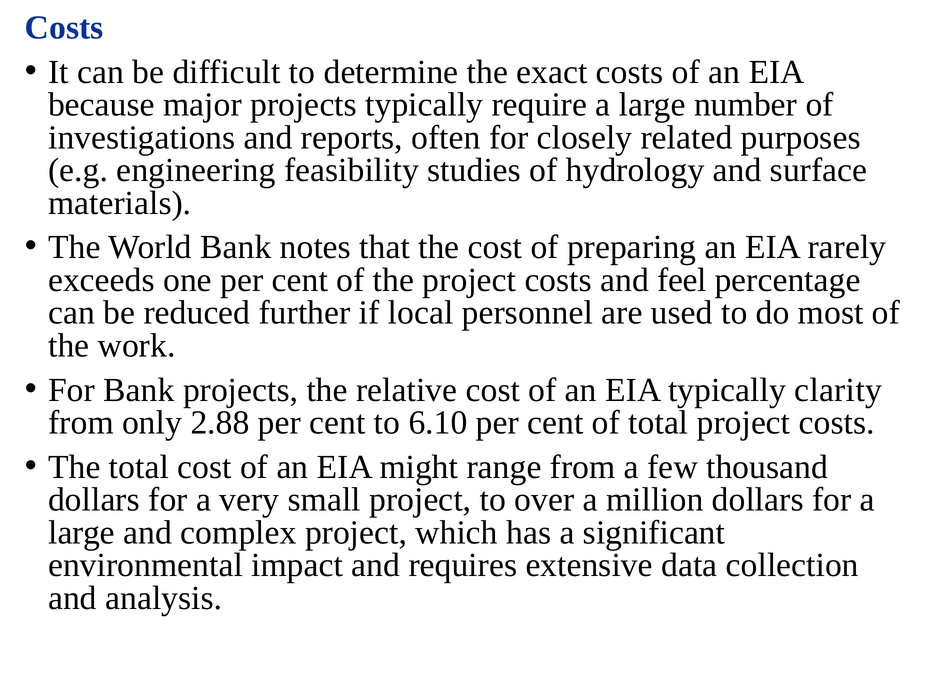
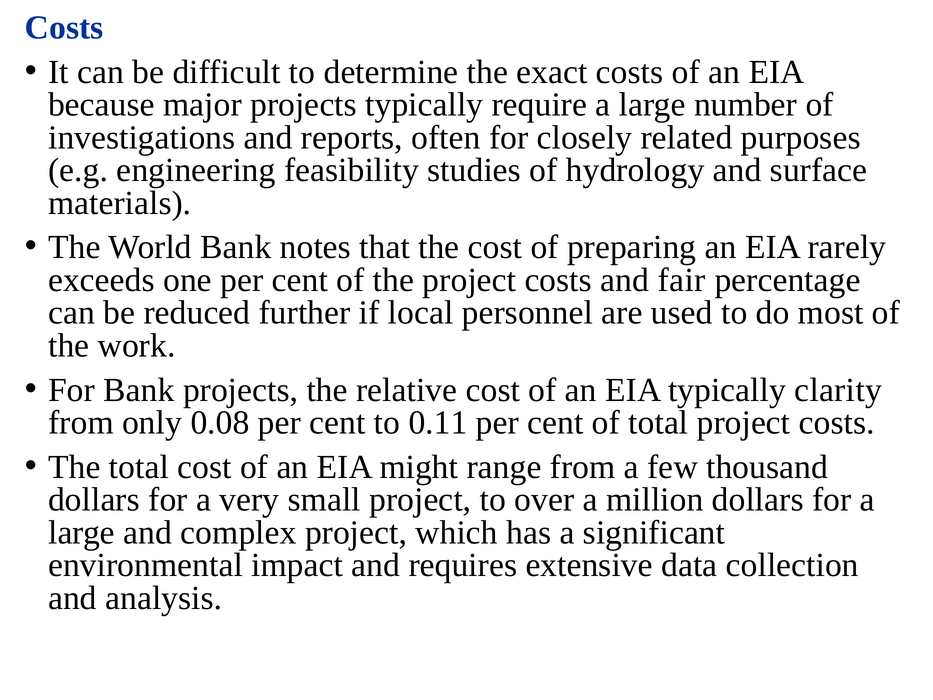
feel: feel -> fair (682, 280)
2.88: 2.88 -> 0.08 (220, 422)
6.10: 6.10 -> 0.11 (438, 422)
